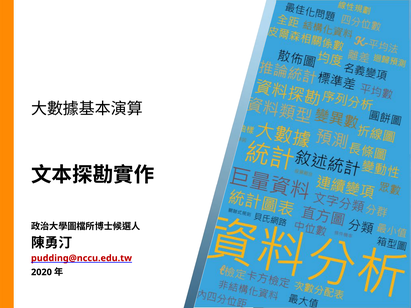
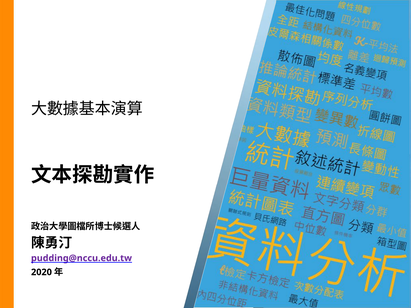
pudding@nccu.edu.tw colour: red -> purple (82, 258)
